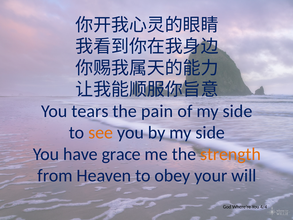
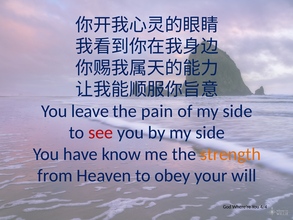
tears: tears -> leave (90, 111)
see colour: orange -> red (101, 132)
grace: grace -> know (121, 154)
